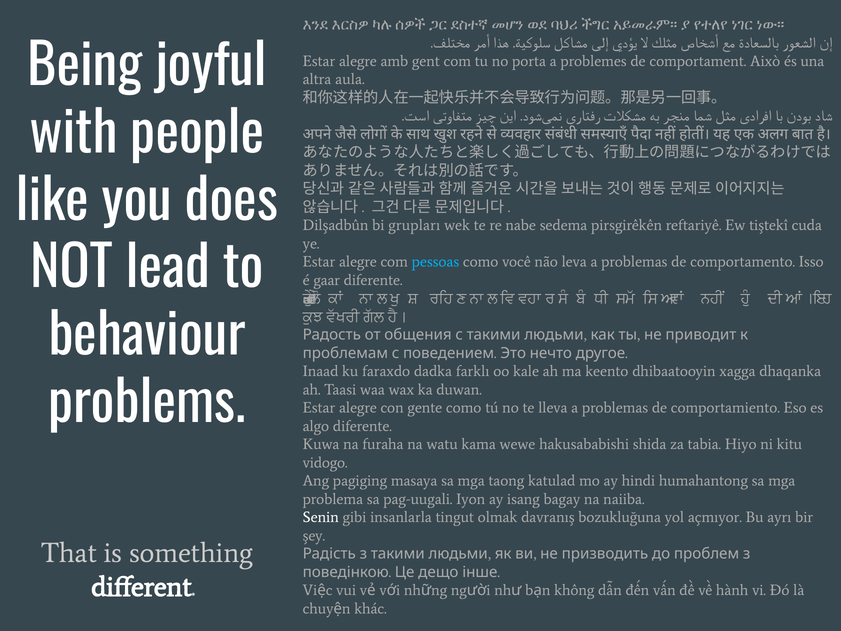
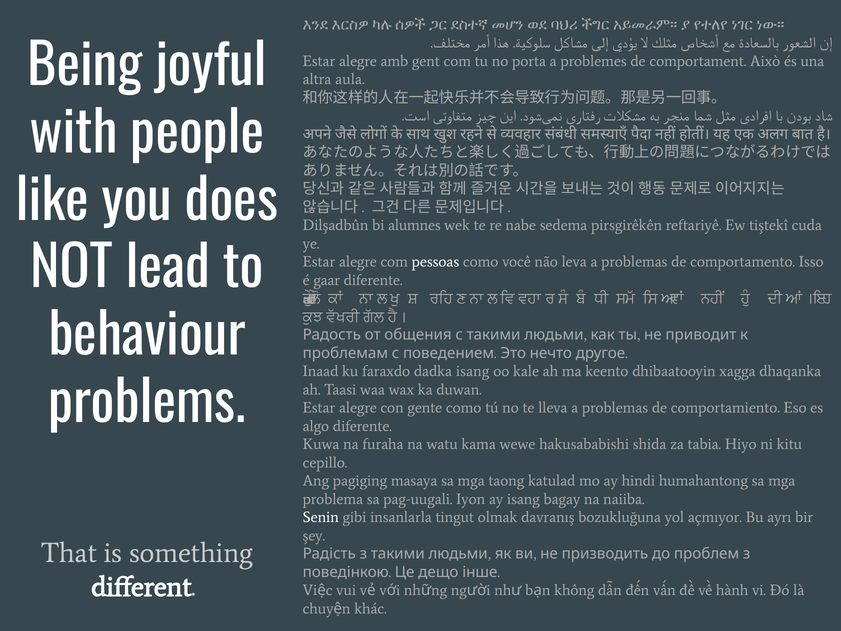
grupları: grupları -> alumnes (414, 225)
pessoas colour: light blue -> white (435, 262)
dadka farklı: farklı -> isang (473, 371)
vidogo: vidogo -> cepillo (325, 462)
